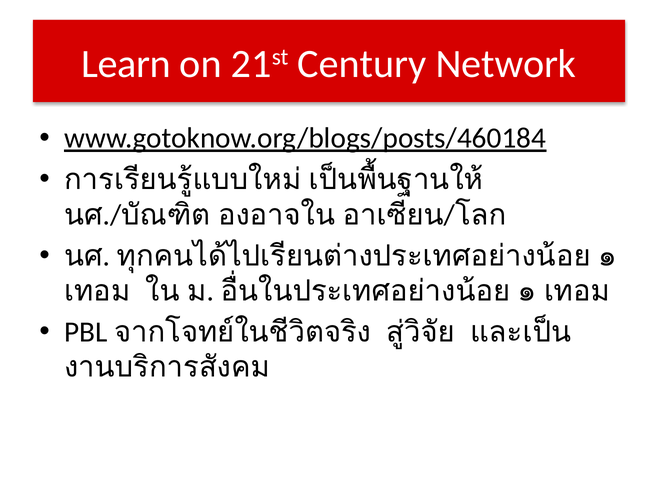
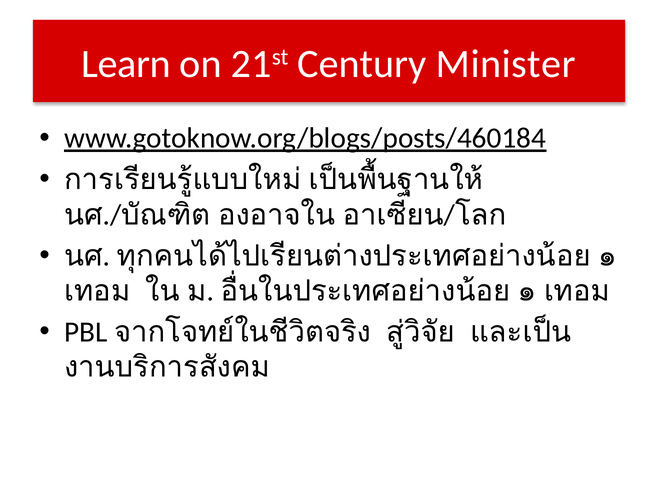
Network: Network -> Minister (506, 64)
